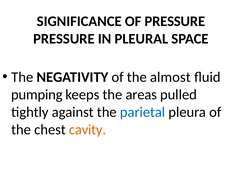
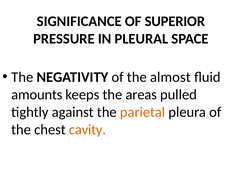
OF PRESSURE: PRESSURE -> SUPERIOR (175, 21)
pumping: pumping -> amounts (37, 94)
parietal colour: blue -> orange (143, 112)
